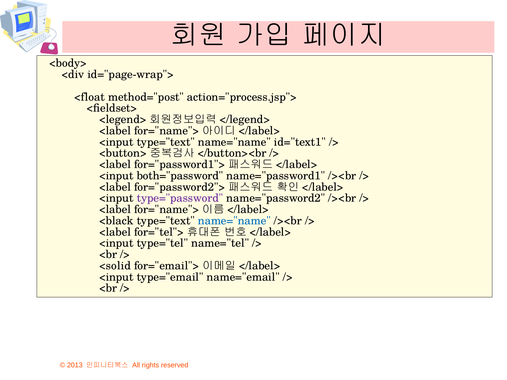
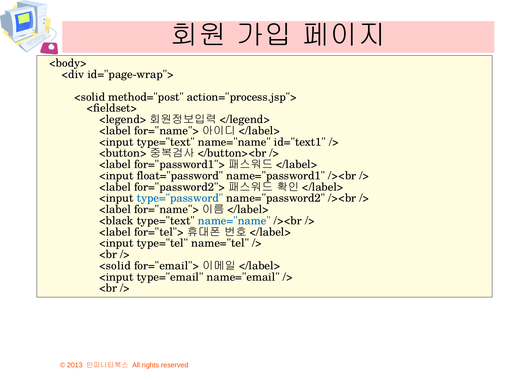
<float: <float -> <solid (90, 97)
both="password: both="password -> float="password (180, 176)
type="password colour: purple -> blue (180, 198)
